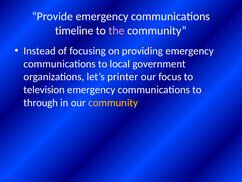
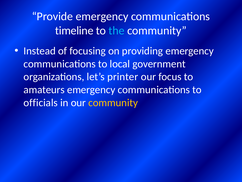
the colour: pink -> light blue (117, 30)
television: television -> amateurs (44, 89)
through: through -> officials (41, 102)
